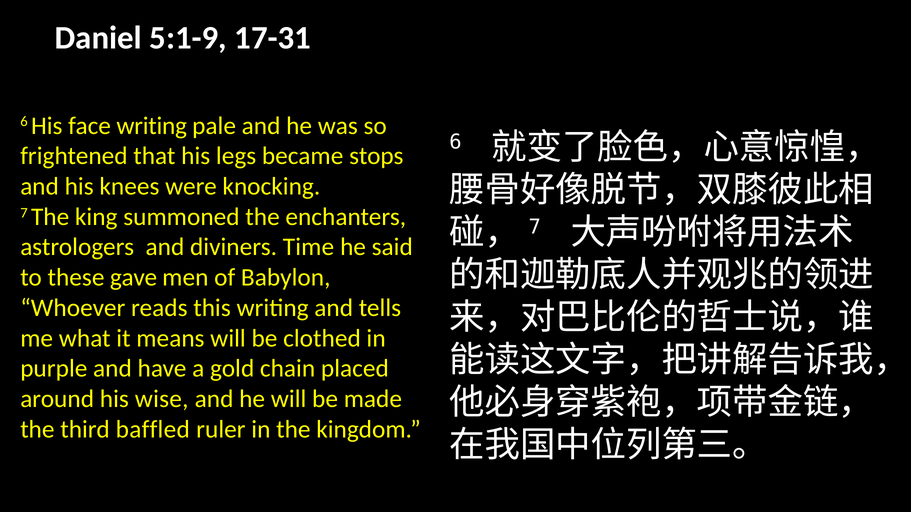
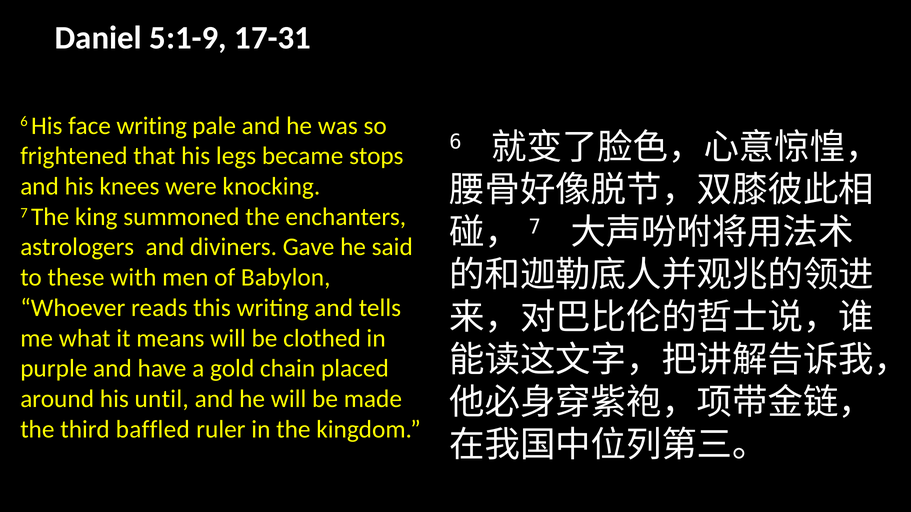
Time: Time -> Gave (309, 247)
gave: gave -> with (133, 278)
wise: wise -> until (162, 399)
